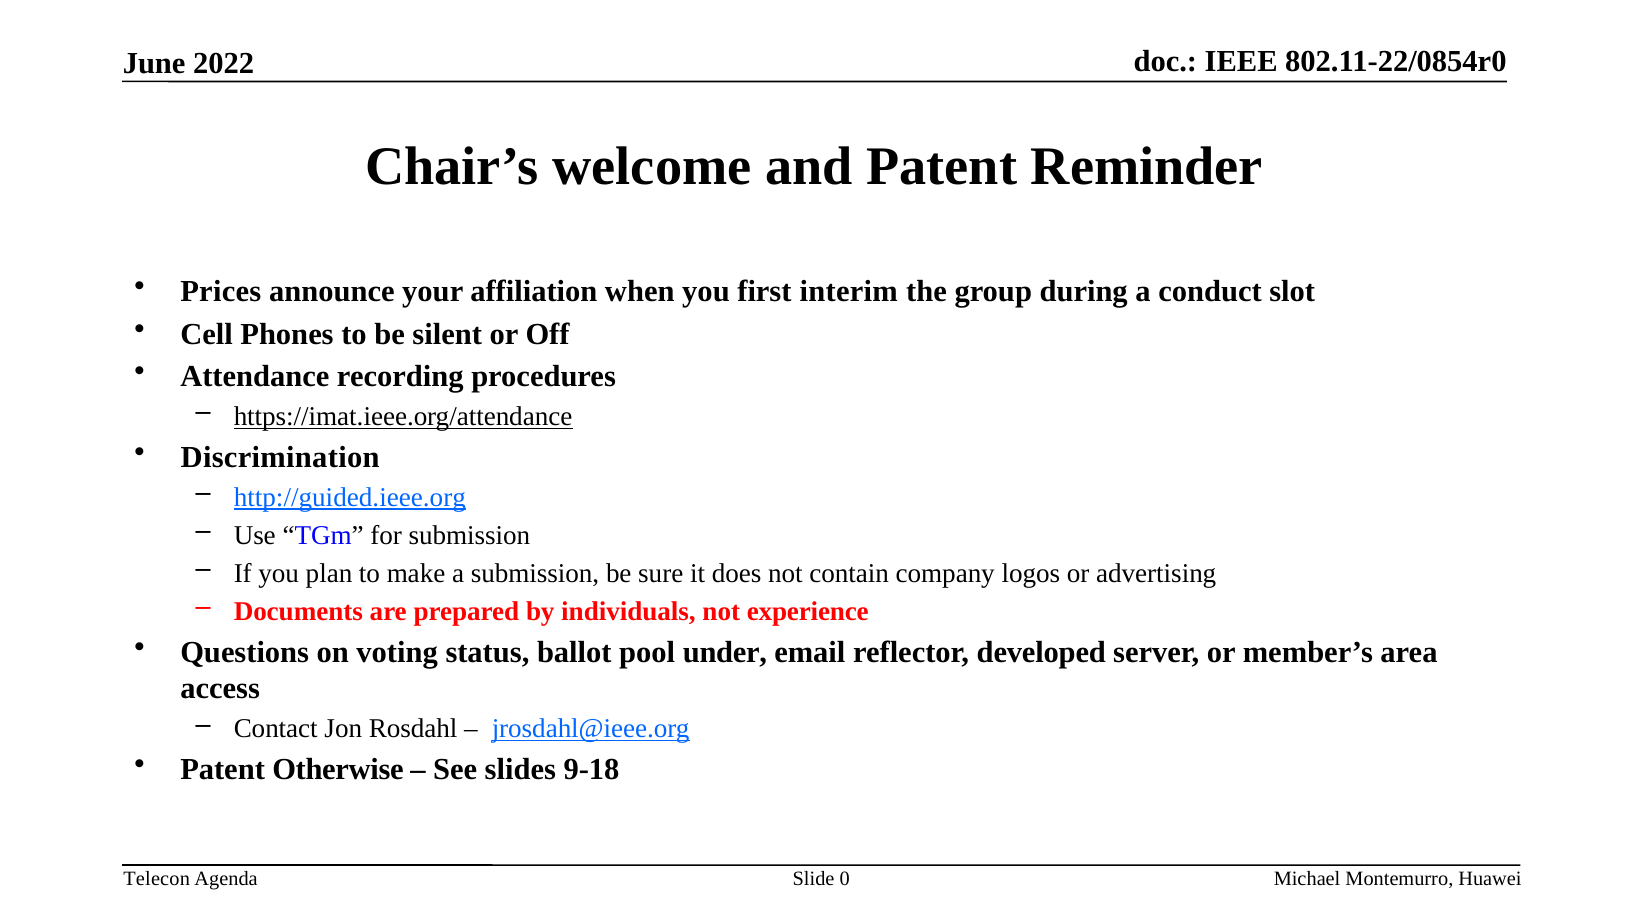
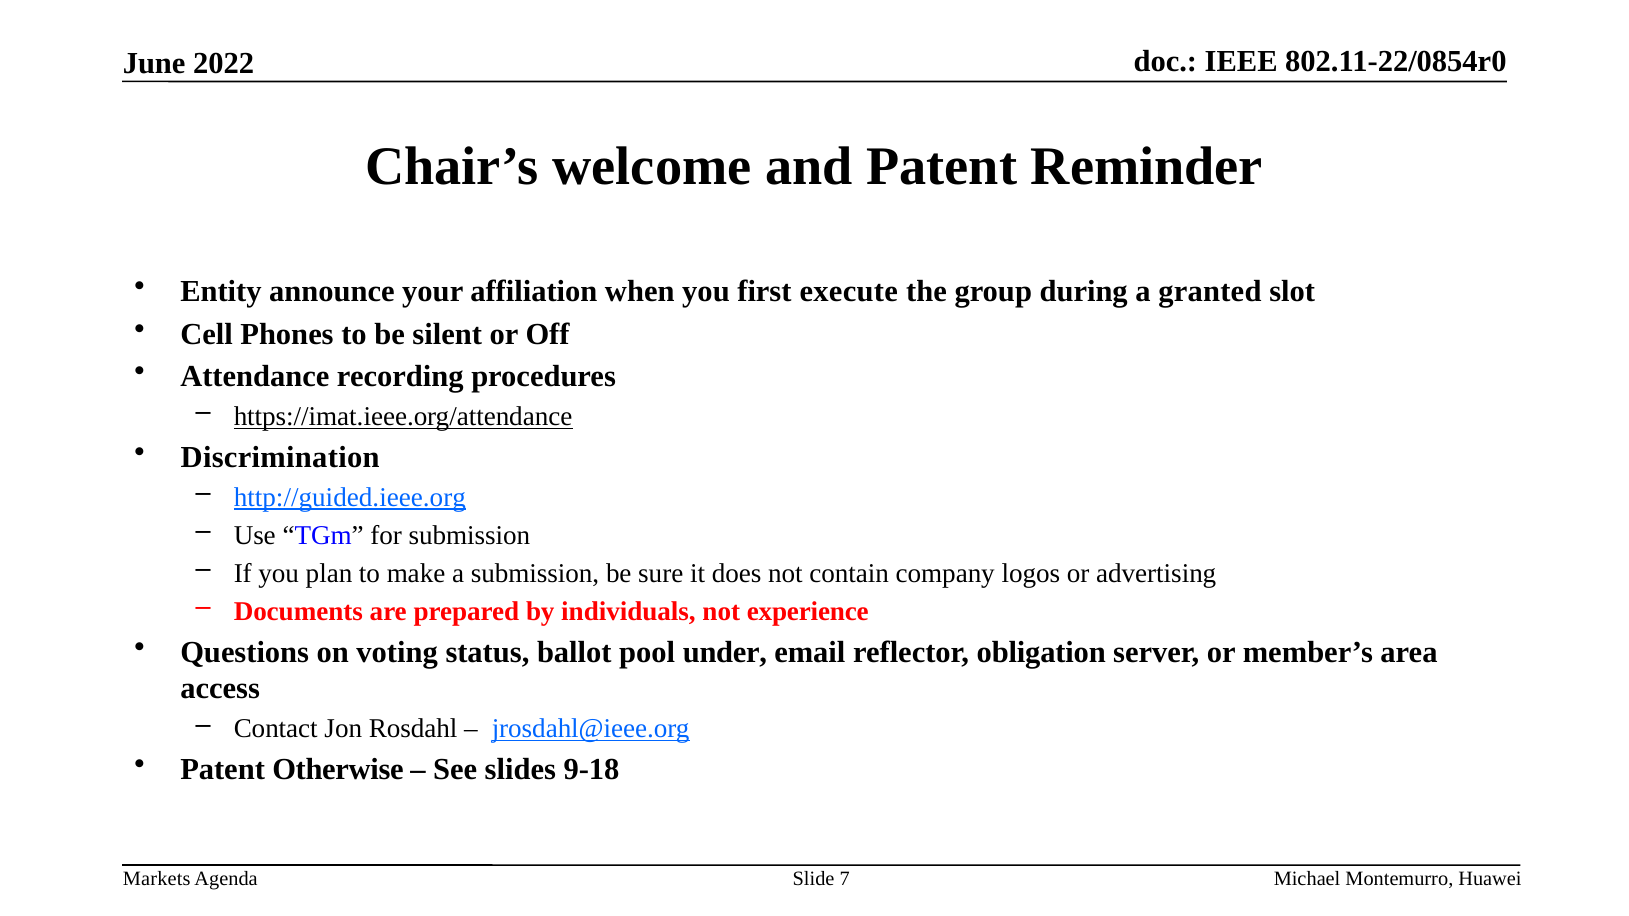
Prices: Prices -> Entity (221, 291)
interim: interim -> execute (849, 291)
conduct: conduct -> granted (1210, 291)
developed: developed -> obligation (1041, 652)
Telecon: Telecon -> Markets (157, 879)
0: 0 -> 7 (845, 879)
